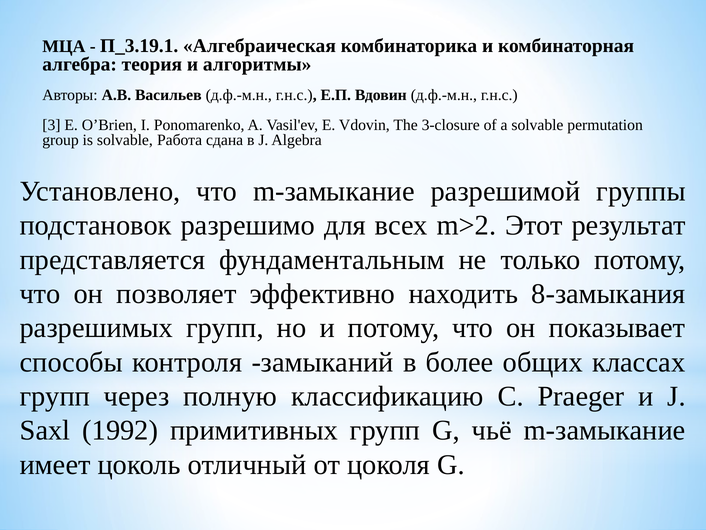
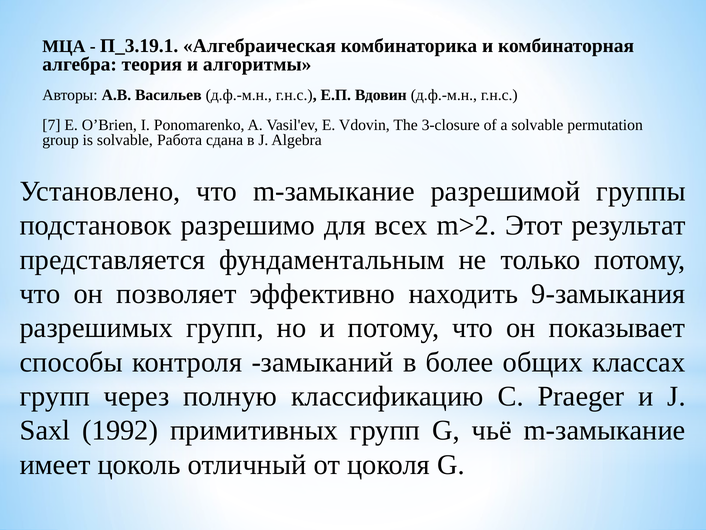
3: 3 -> 7 (51, 125)
8-замыкания: 8-замыкания -> 9-замыкания (608, 294)
